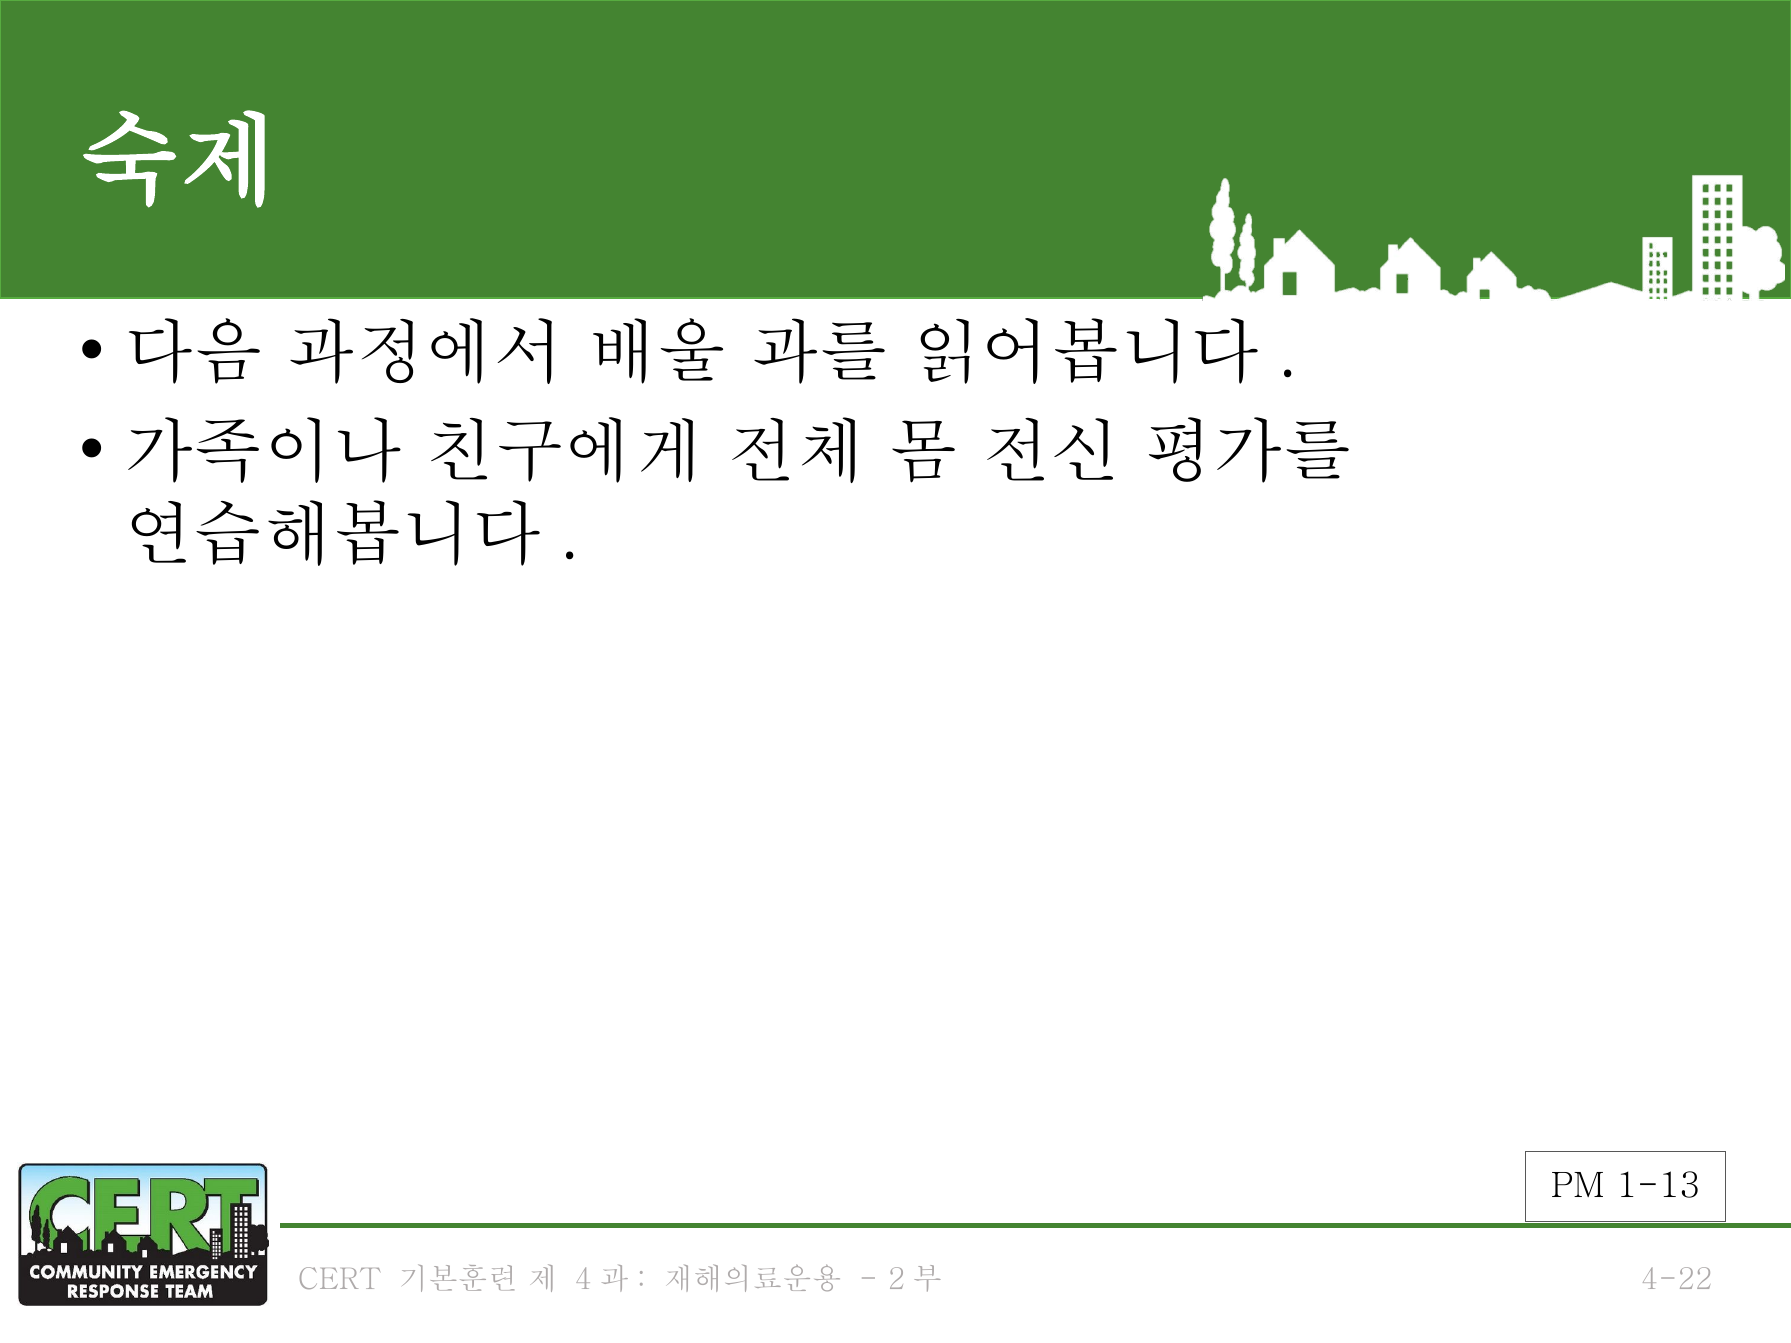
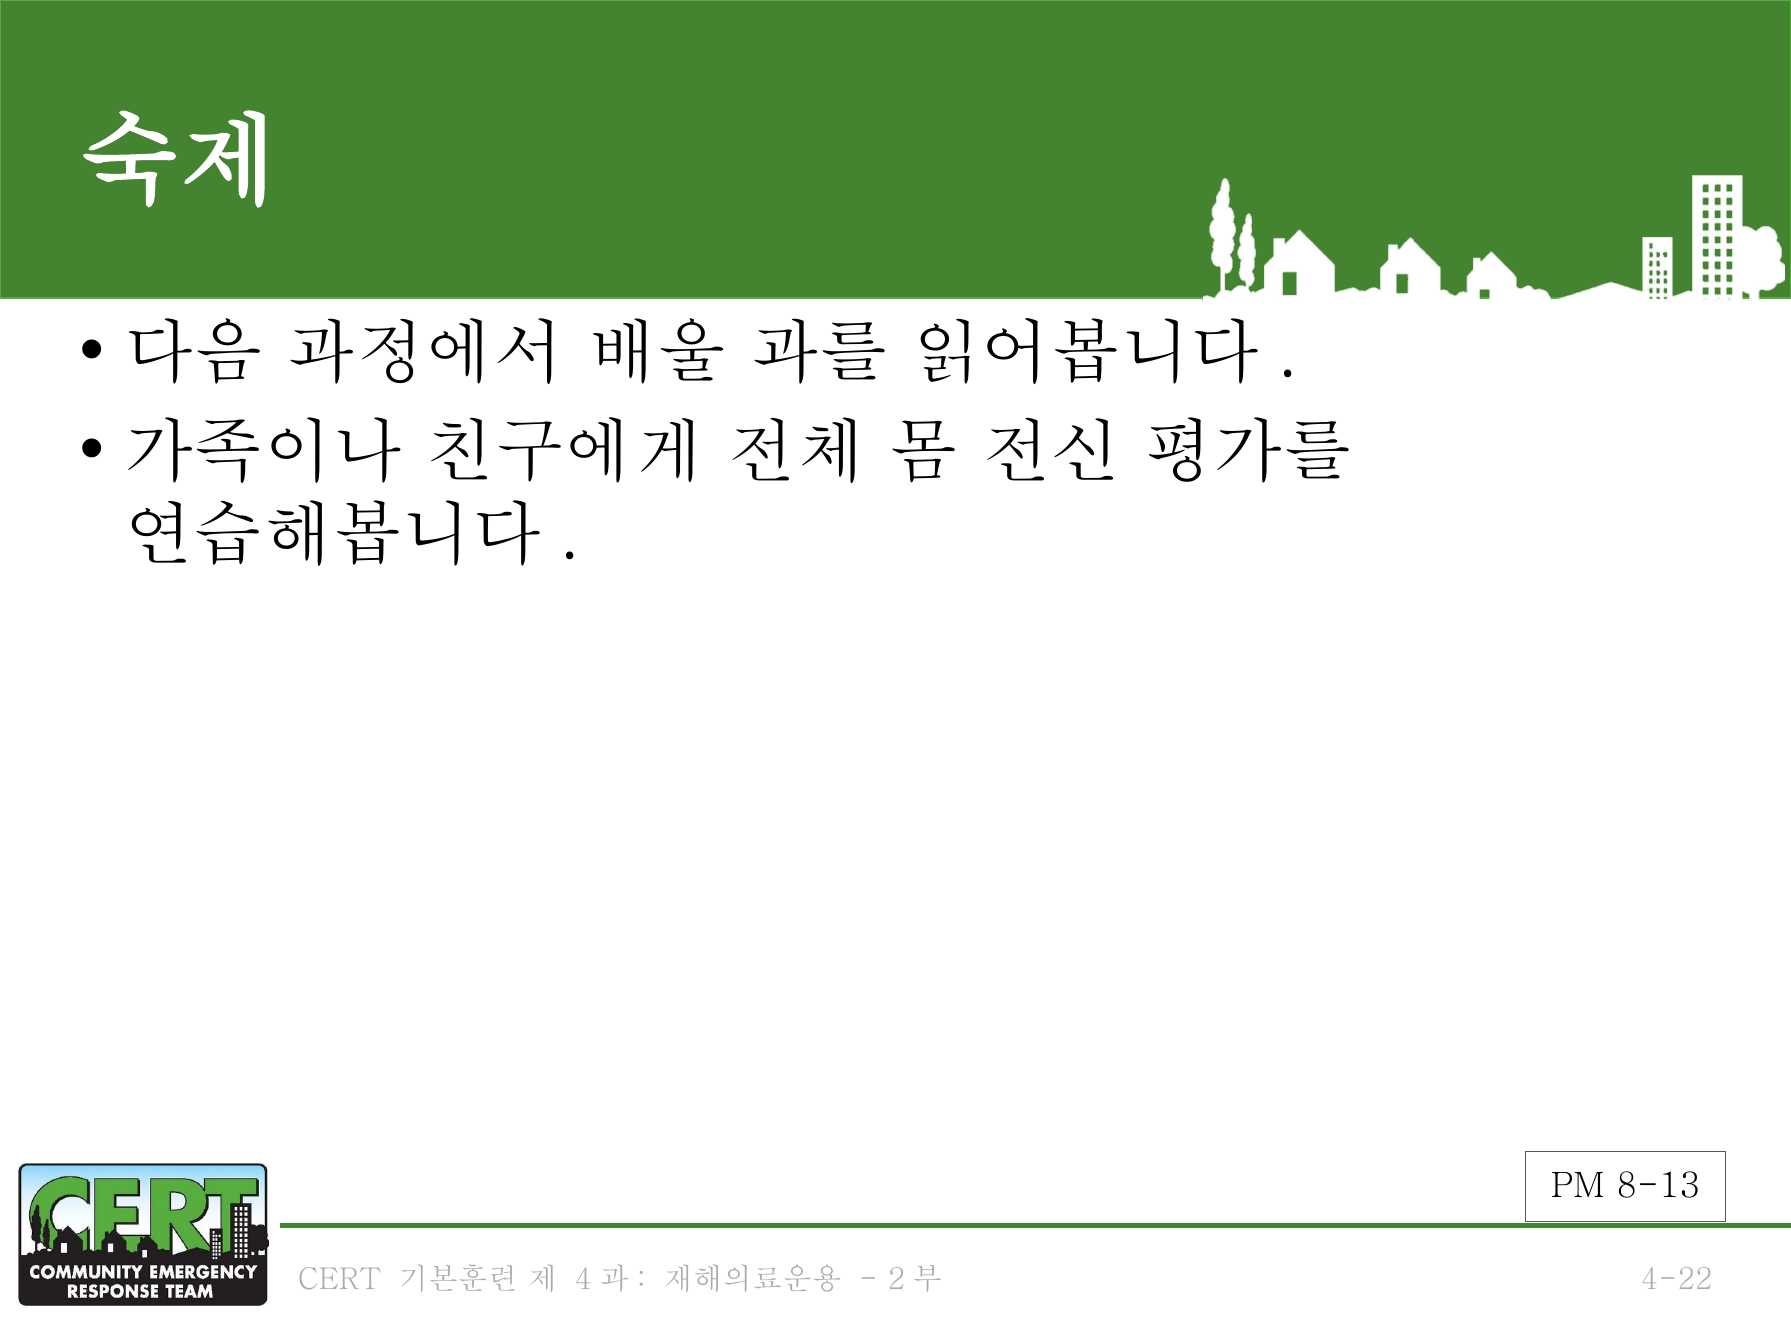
1-13: 1-13 -> 8-13 (1658, 1187)
